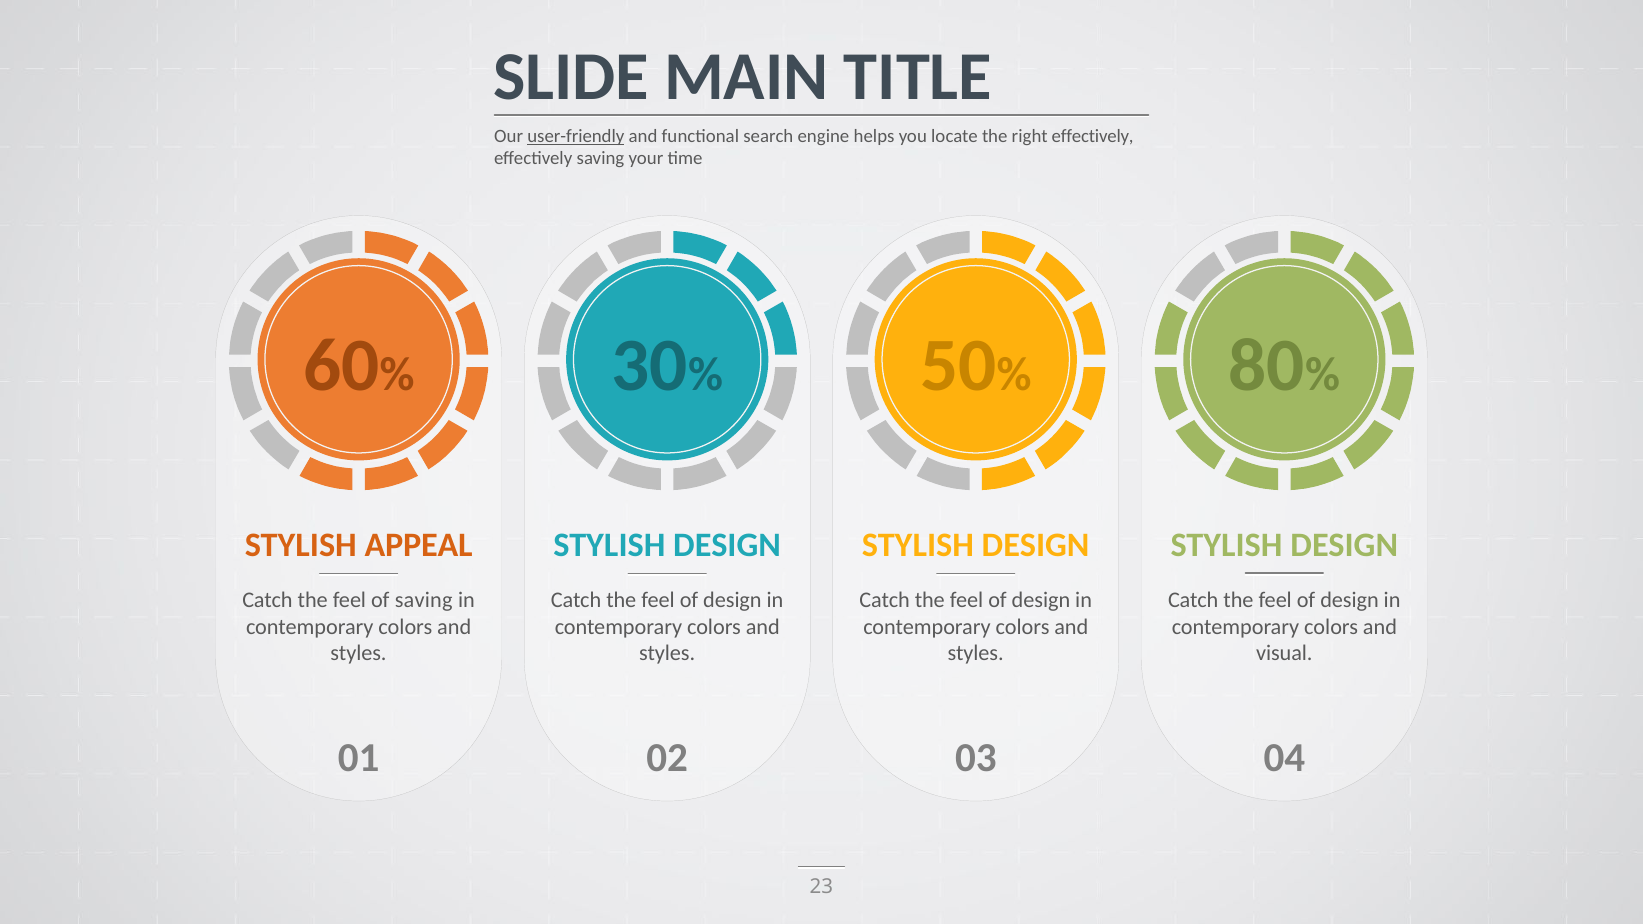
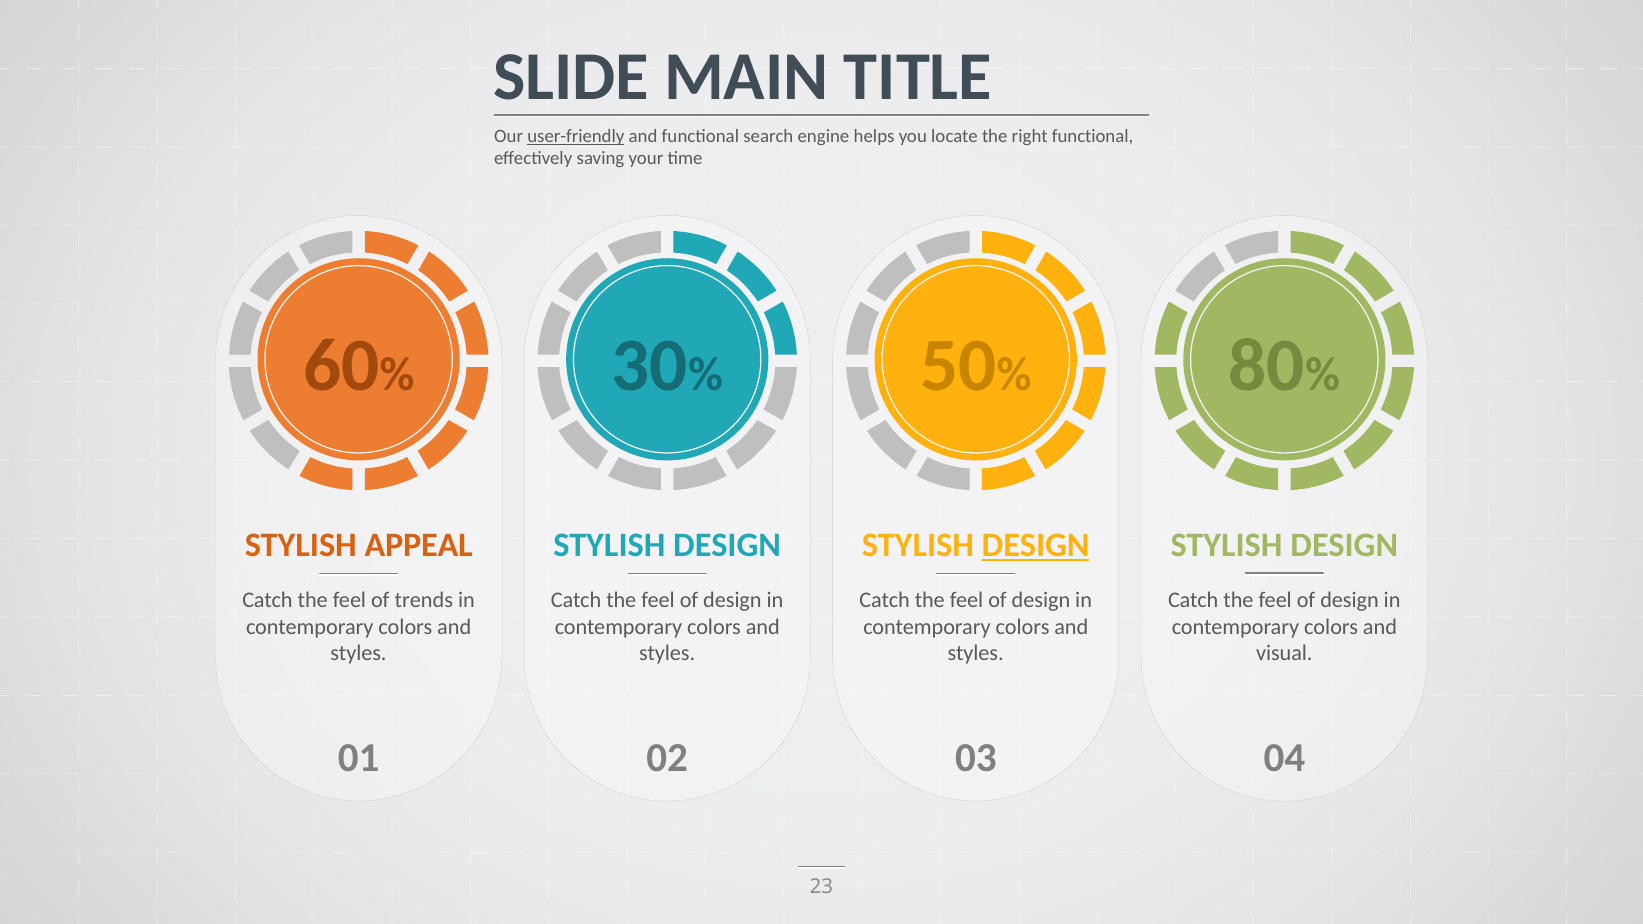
right effectively: effectively -> functional (1093, 136)
DESIGN underline: none -> present (1036, 545)
of saving: saving -> trends (424, 600)
